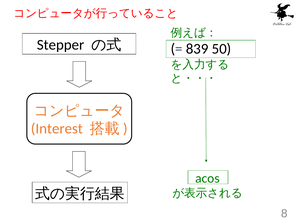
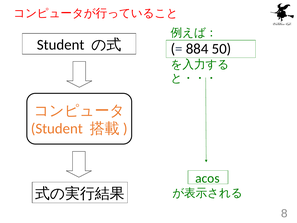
Stepper: Stepper -> Student (61, 45)
839: 839 -> 884 (197, 49)
Interest: Interest -> Student (57, 129)
